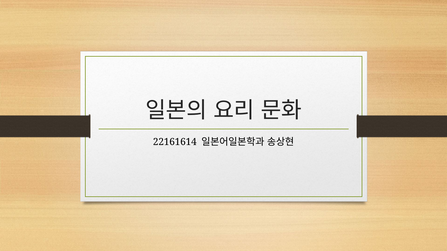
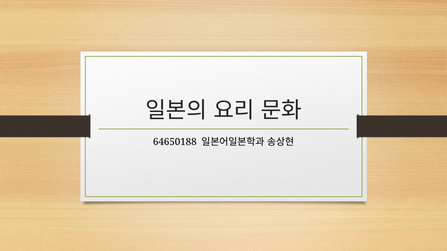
22161614: 22161614 -> 64650188 (175, 142)
